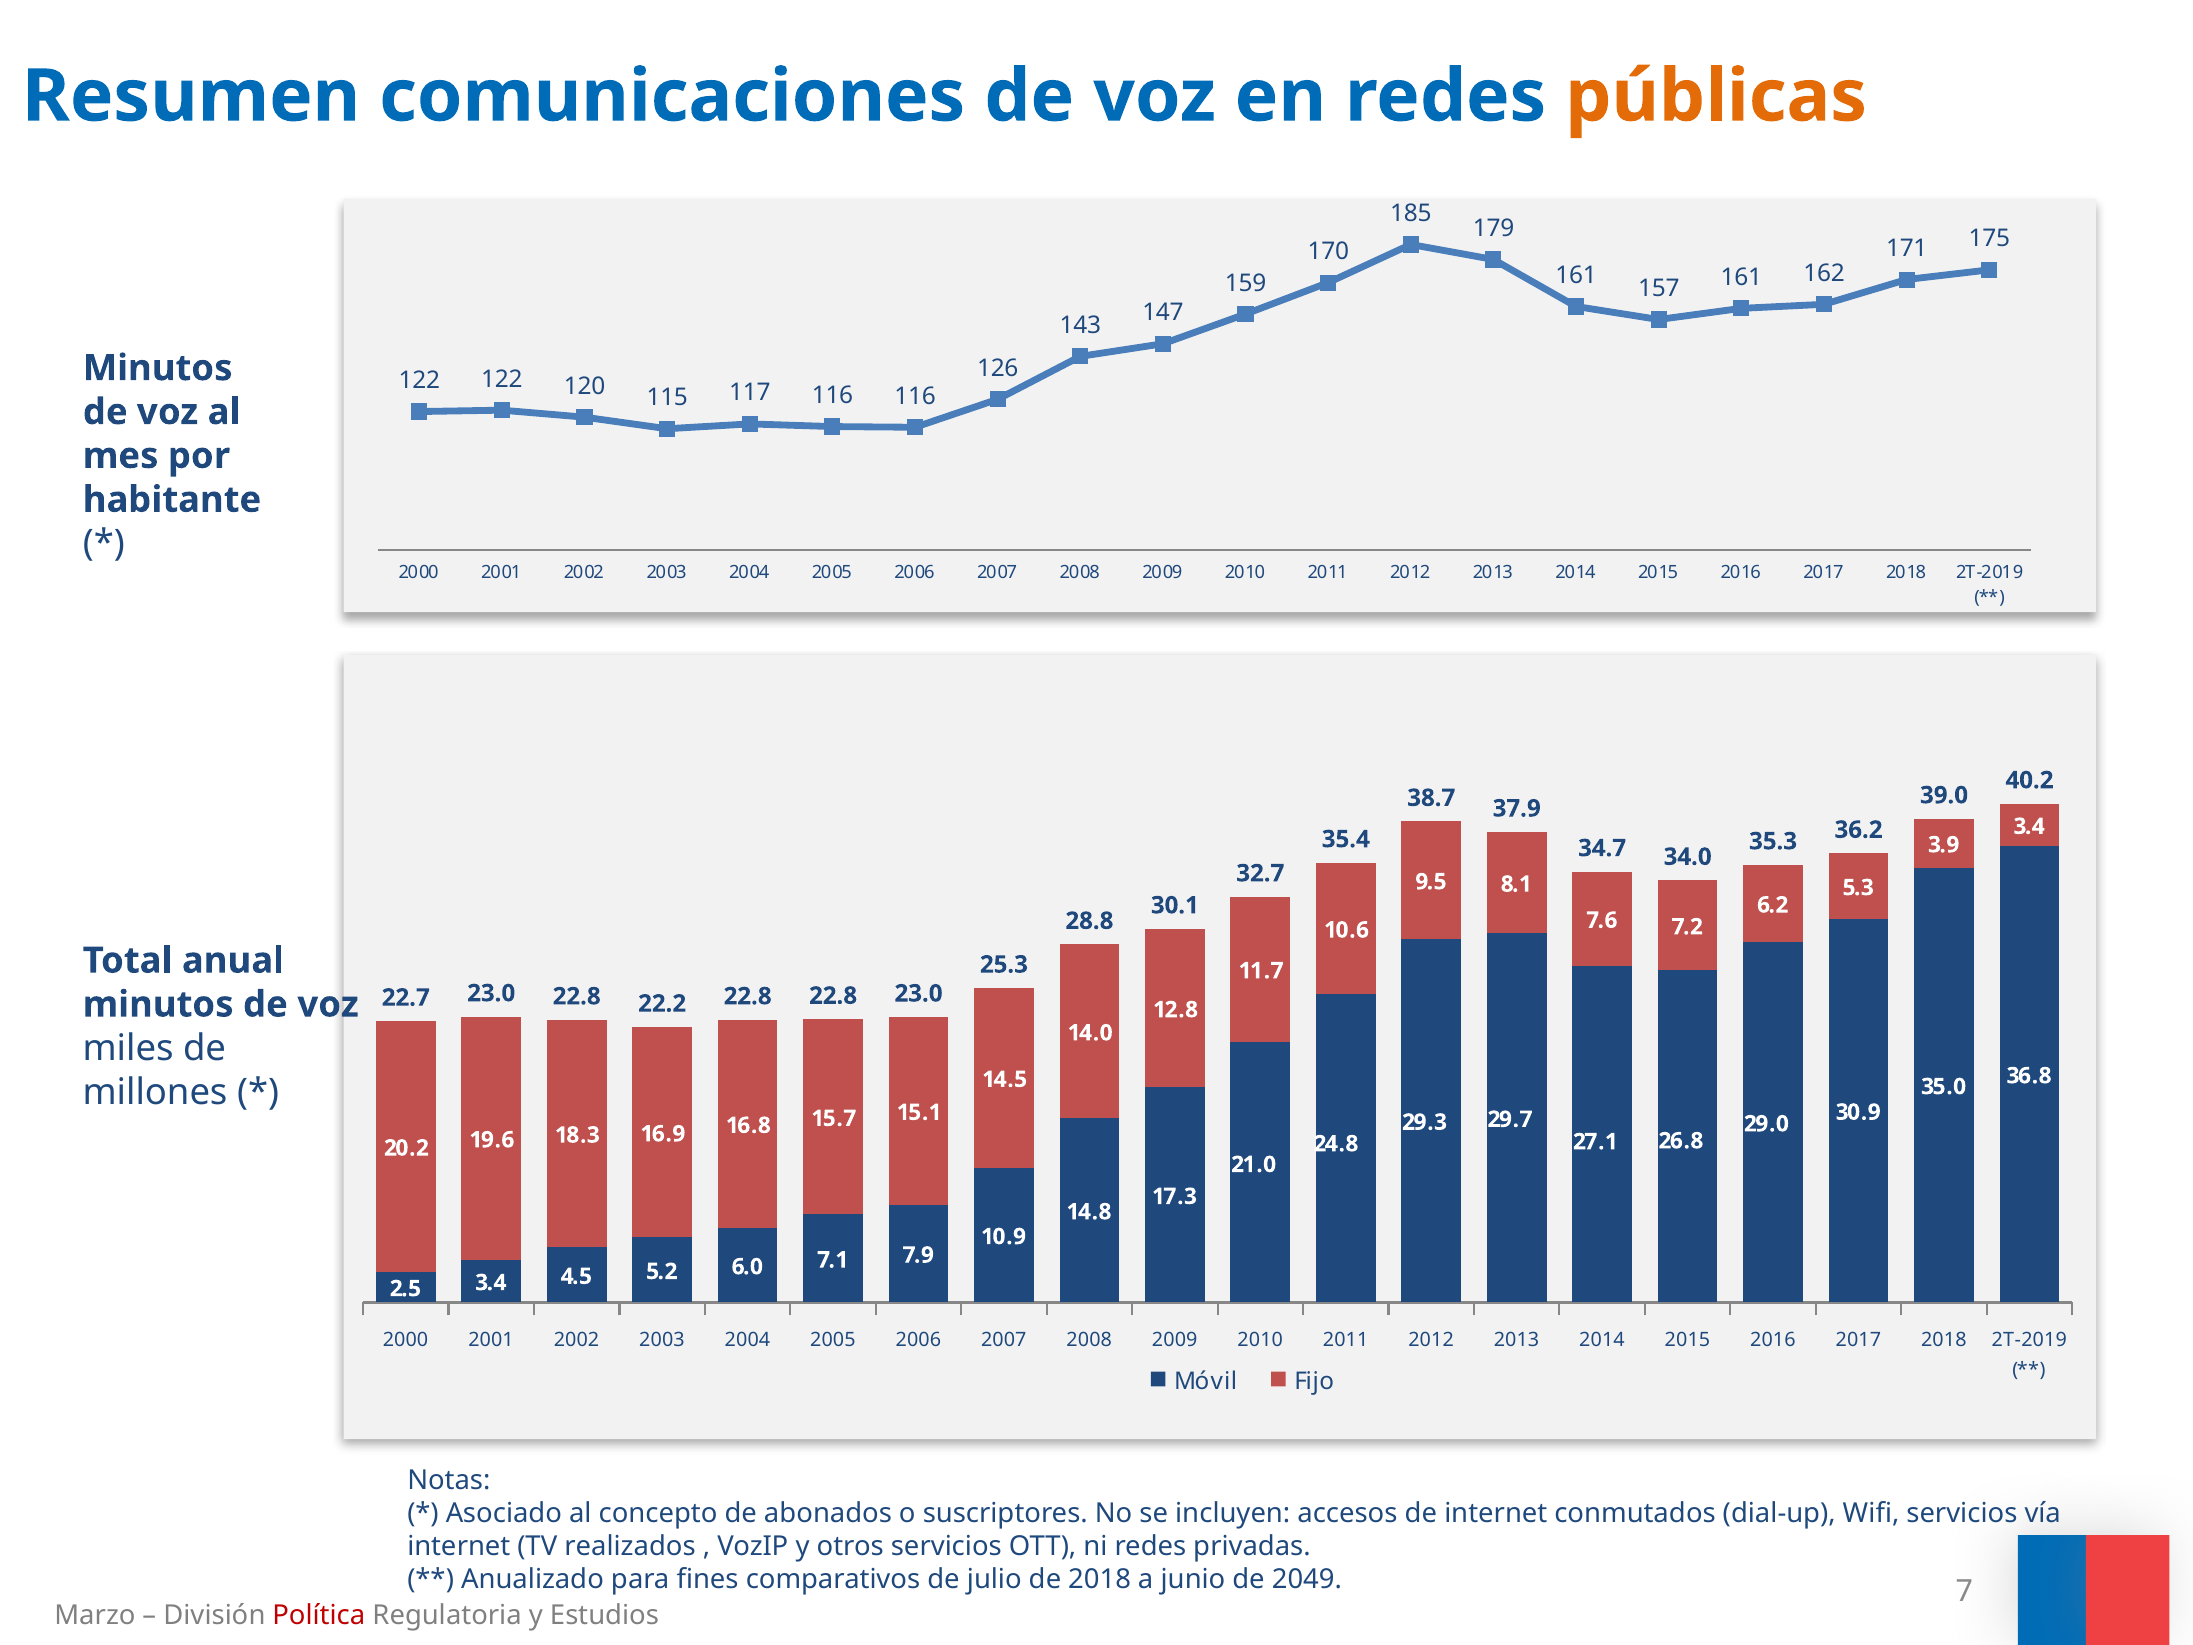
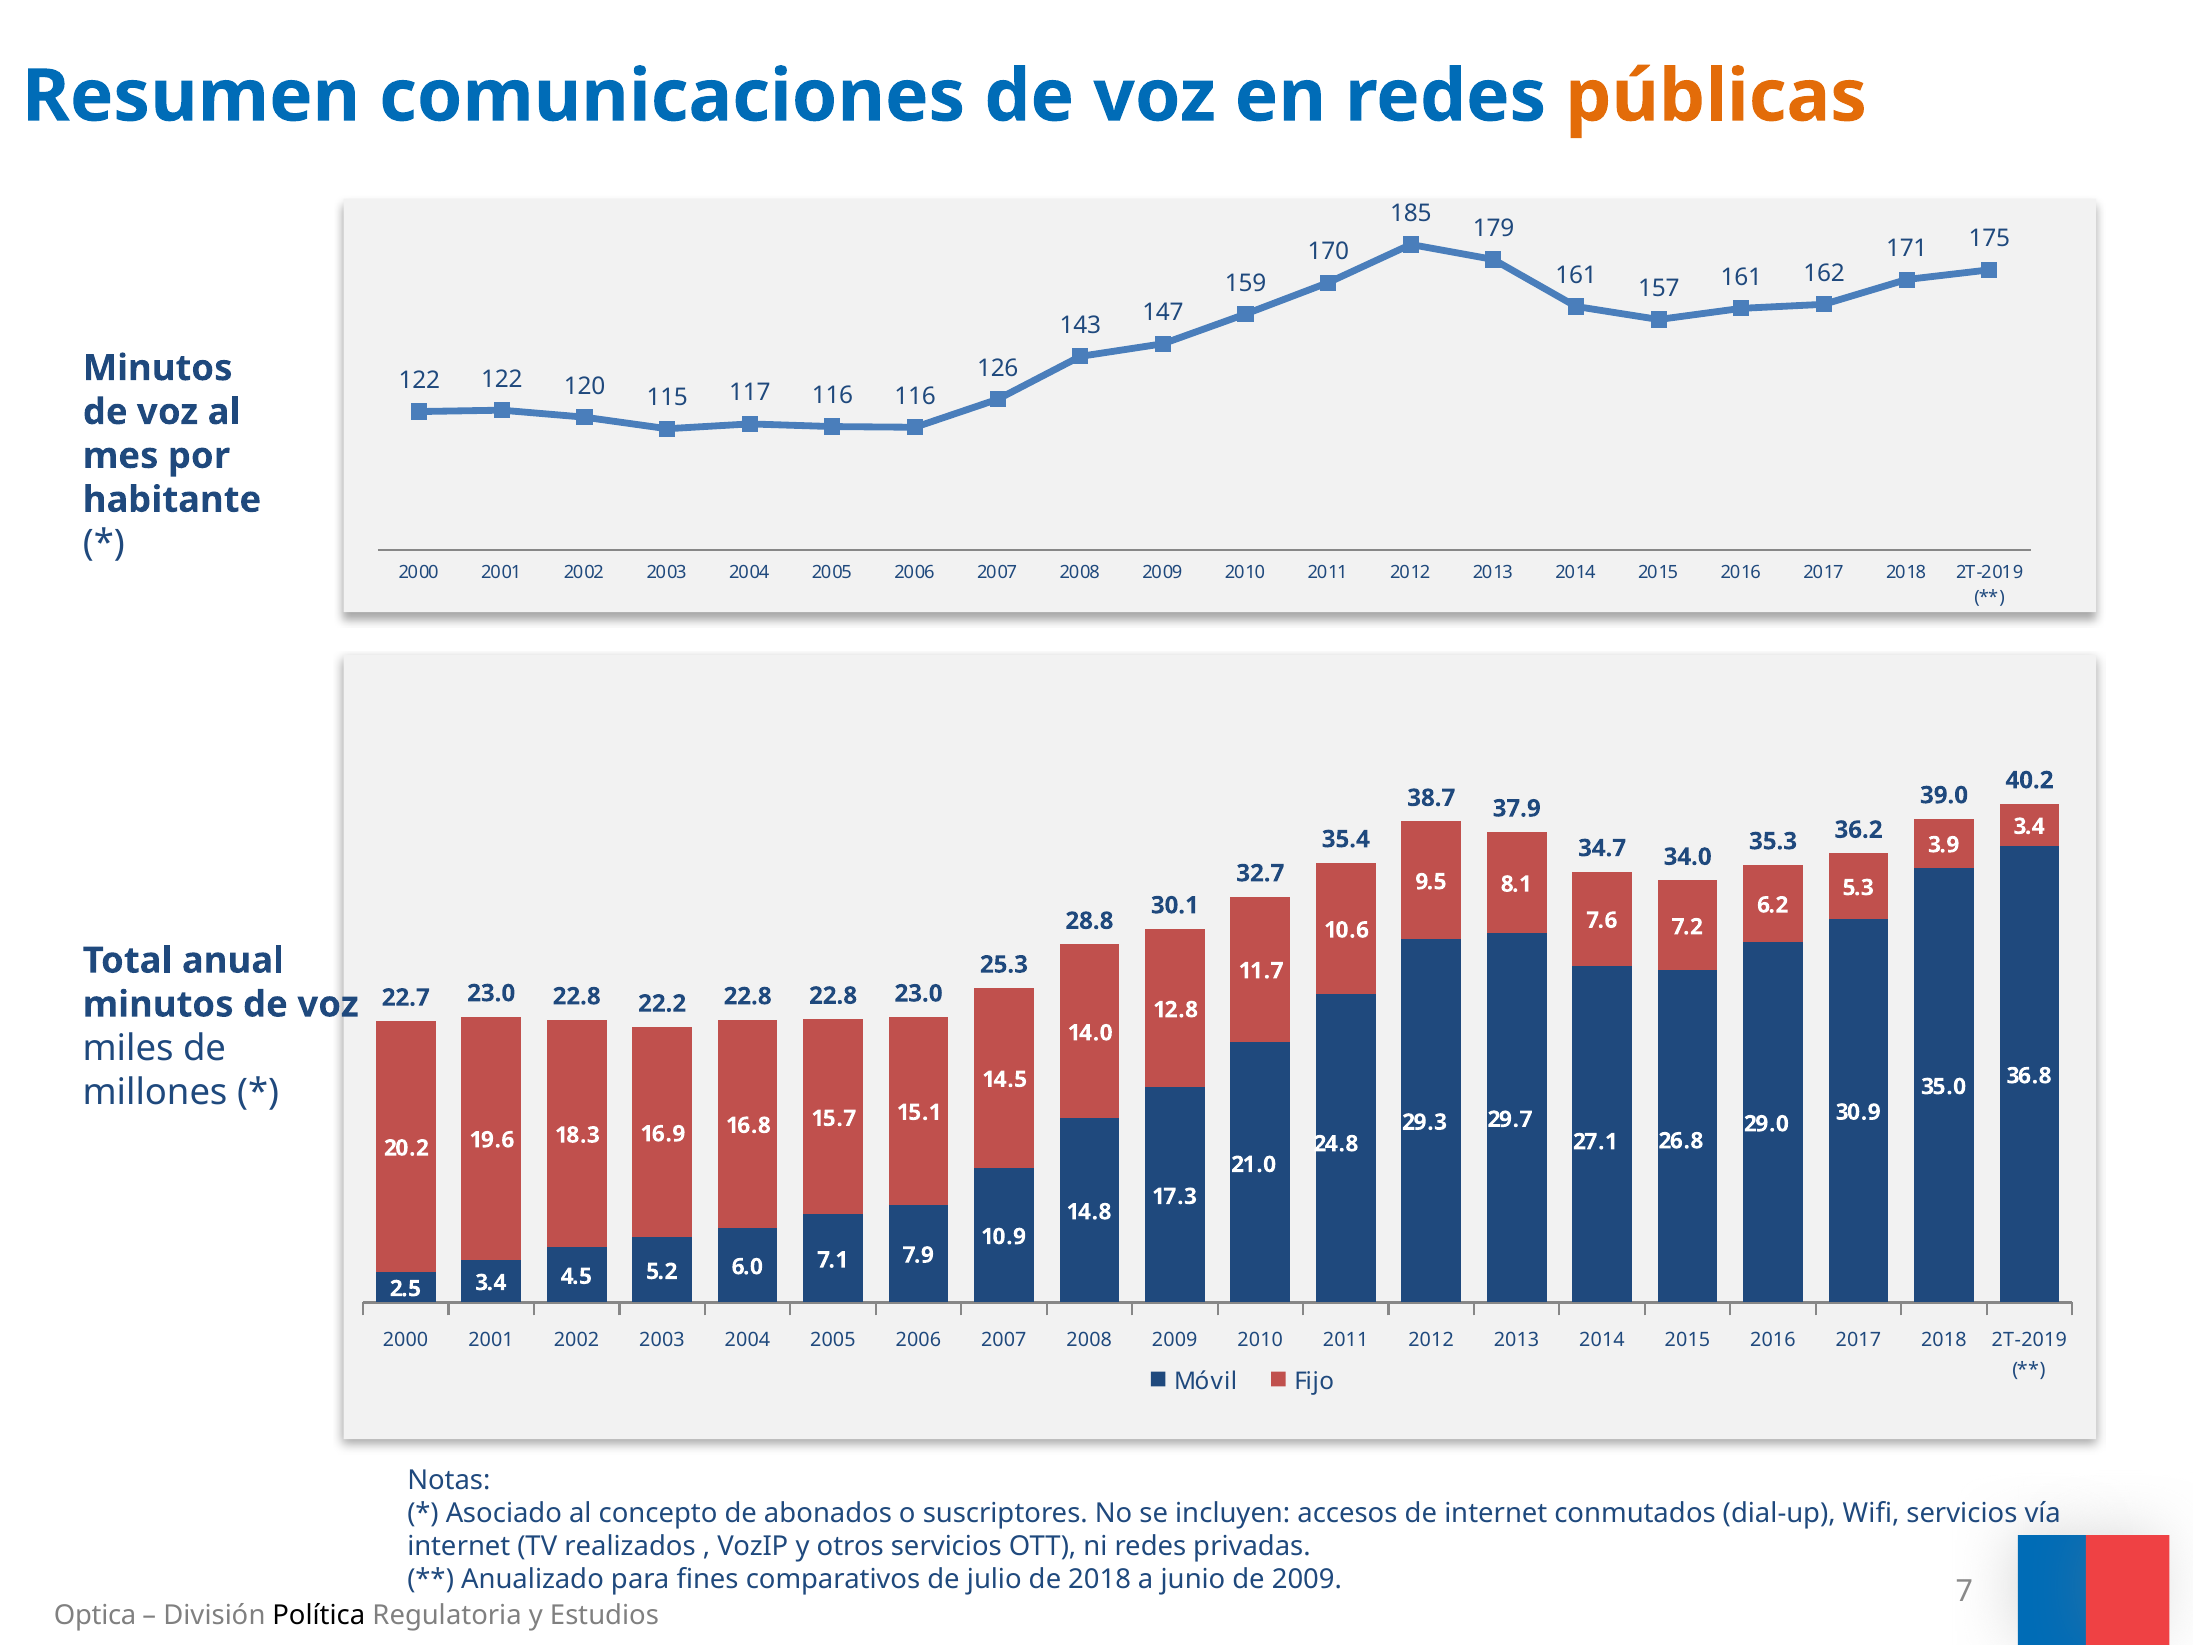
de 2049: 2049 -> 2009 (1307, 1579)
Marzo: Marzo -> Optica (95, 1615)
Política colour: red -> black (319, 1615)
